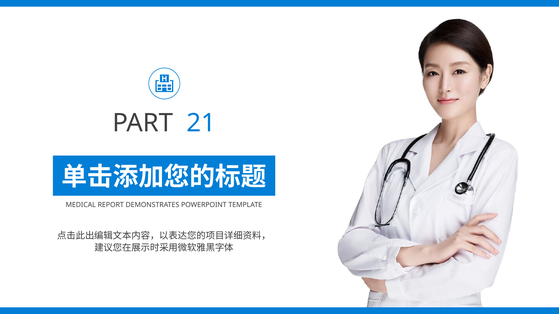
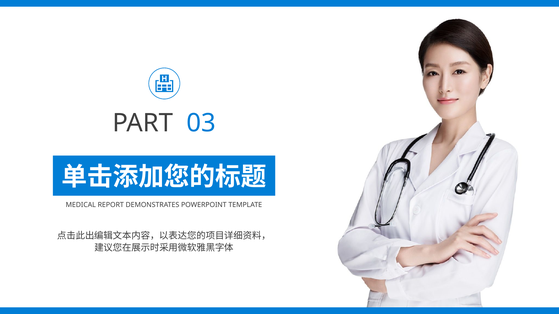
21: 21 -> 03 (201, 123)
